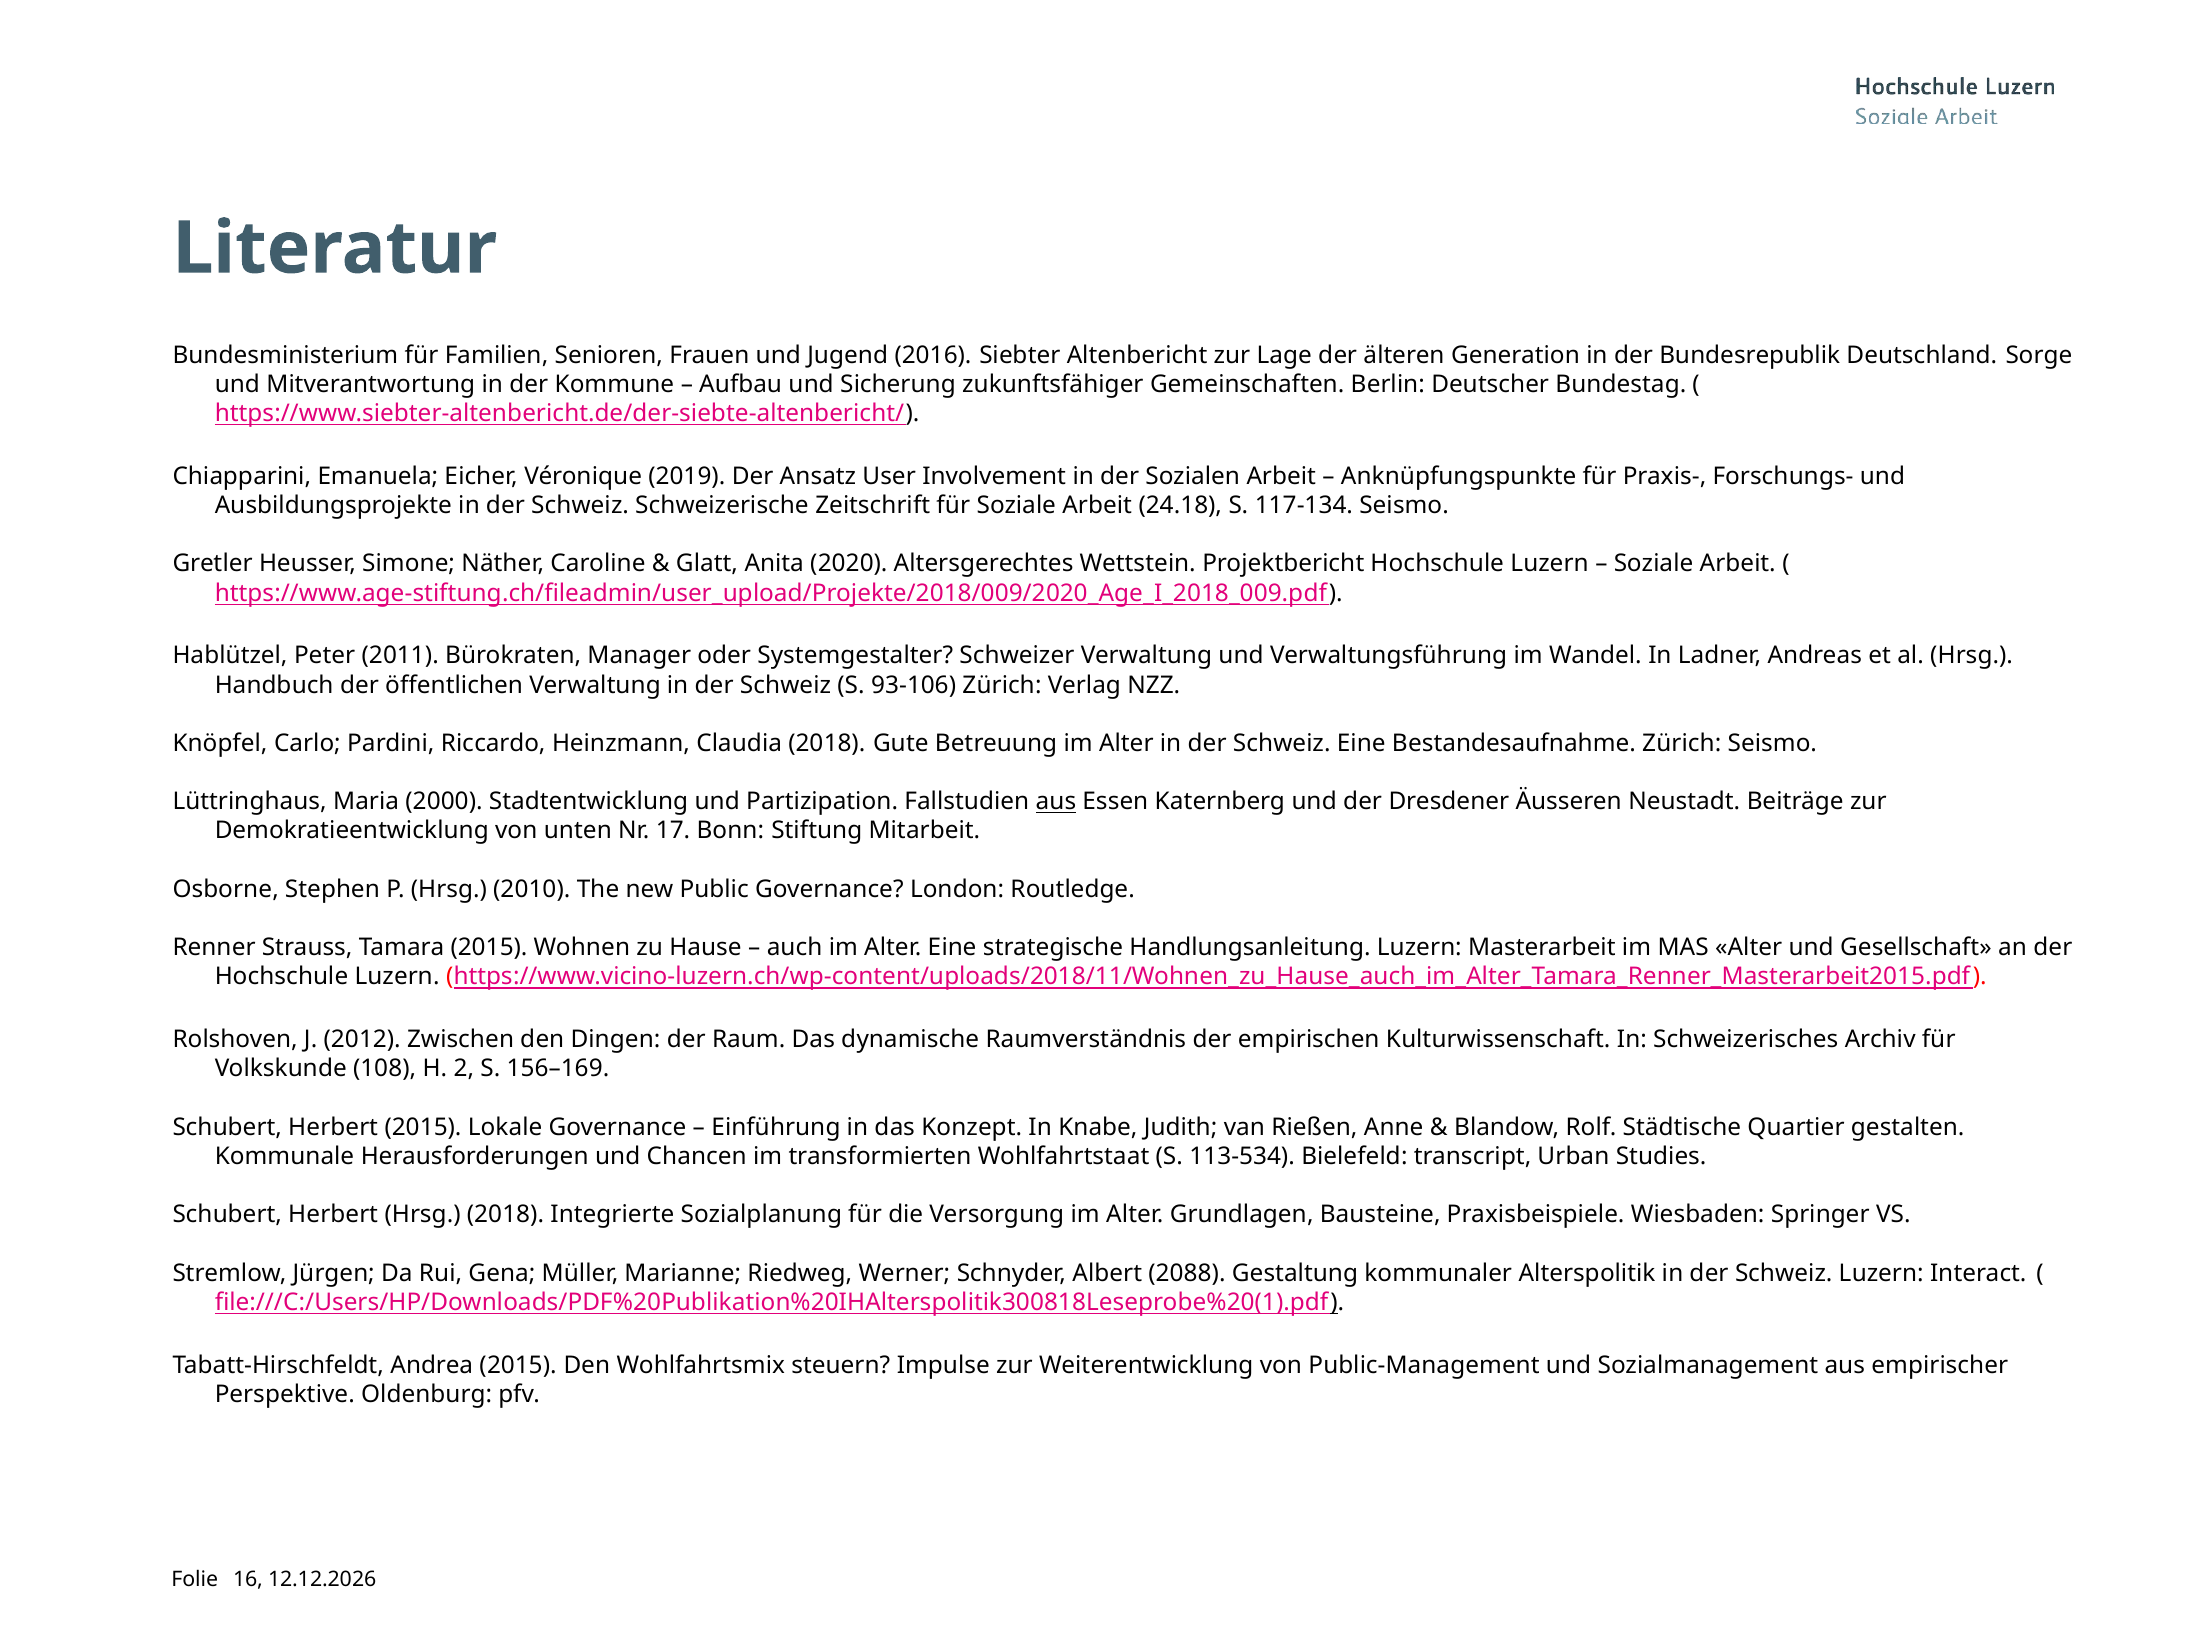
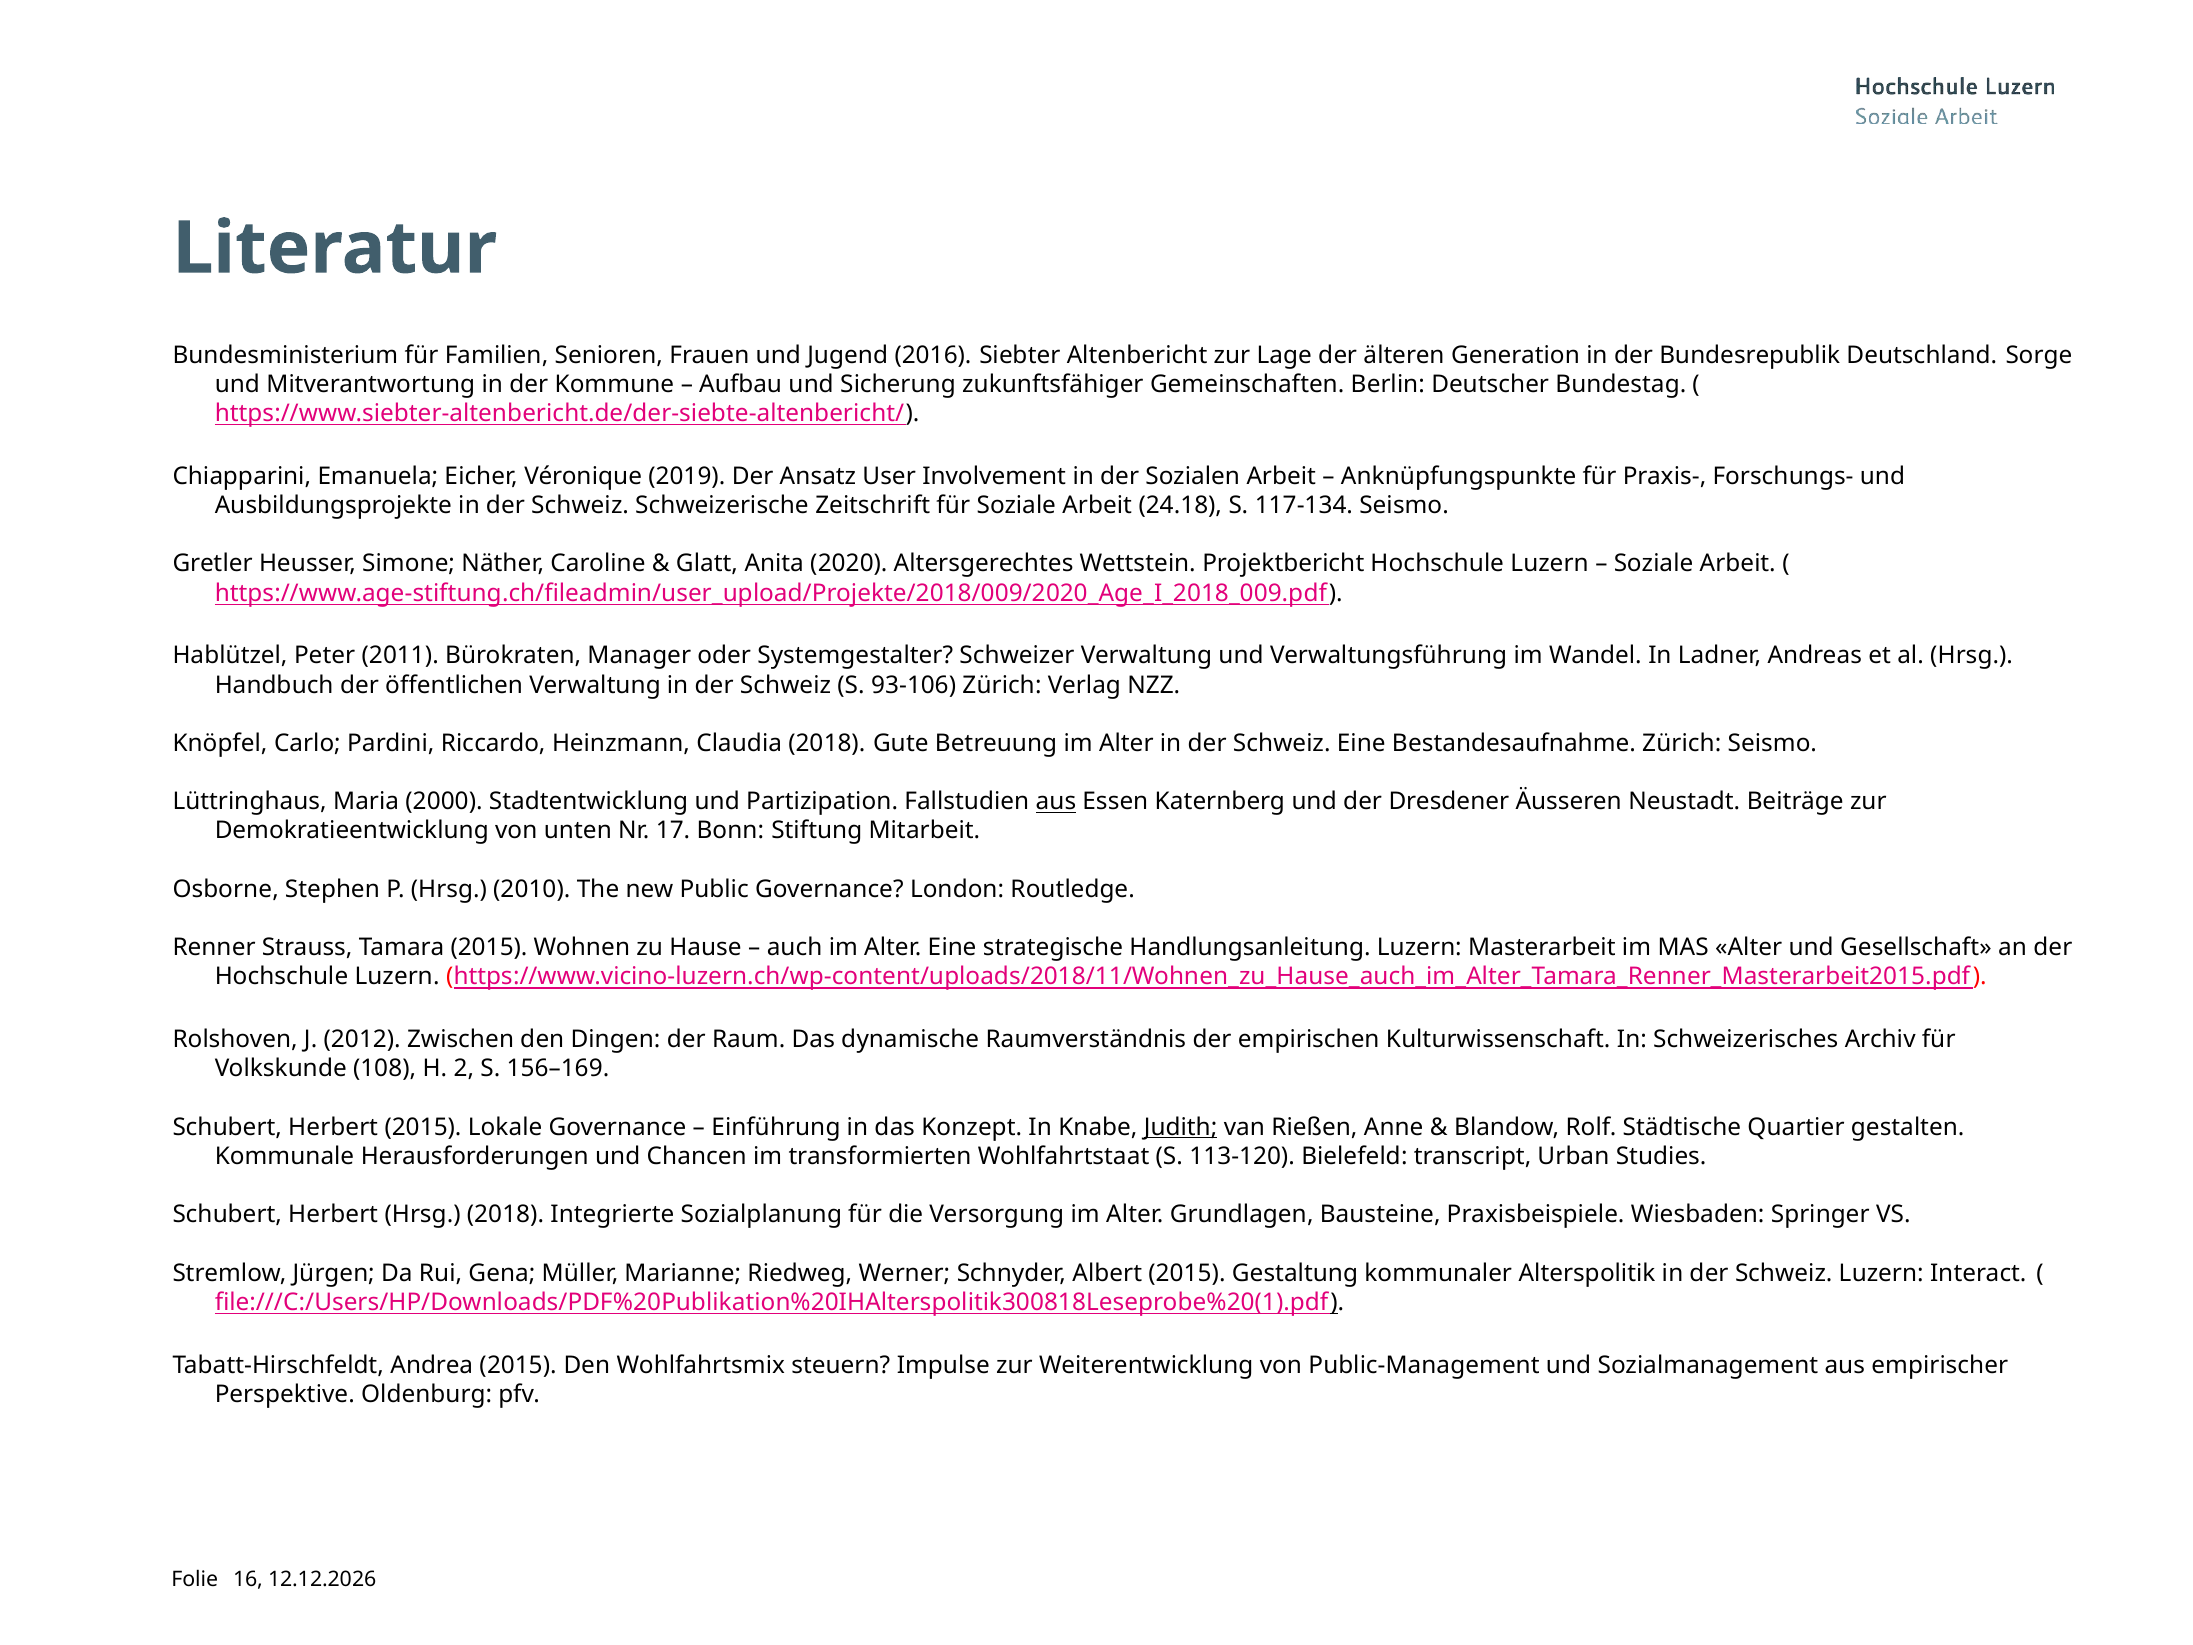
Judith underline: none -> present (1181, 1127)
113-534: 113-534 -> 113-120 (1242, 1156)
Albert 2088: 2088 -> 2015 (1187, 1273)
